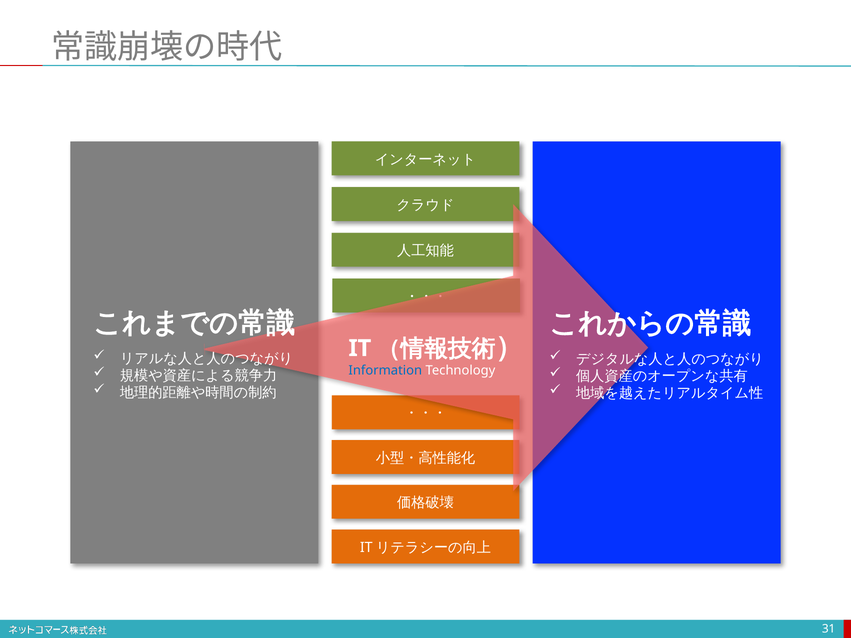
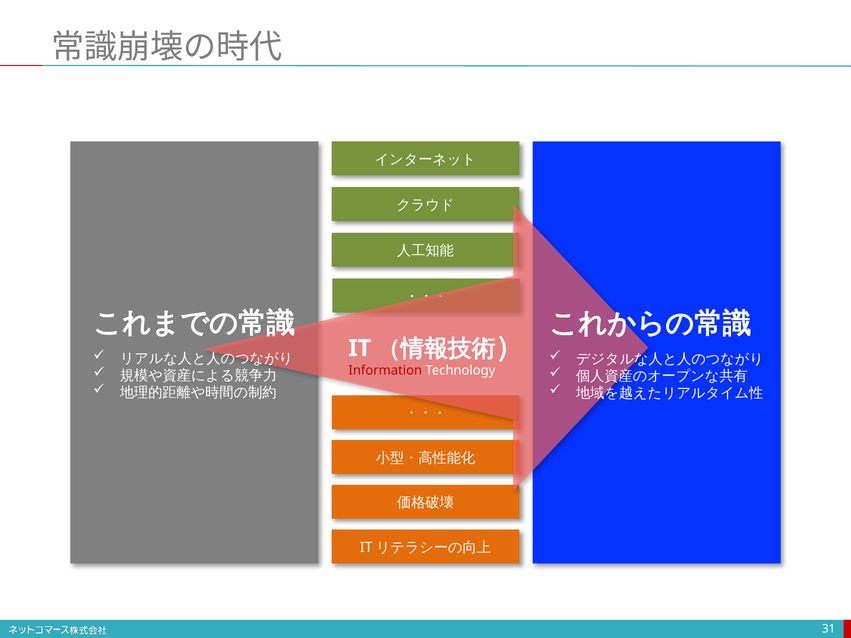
Information colour: blue -> red (385, 371)
